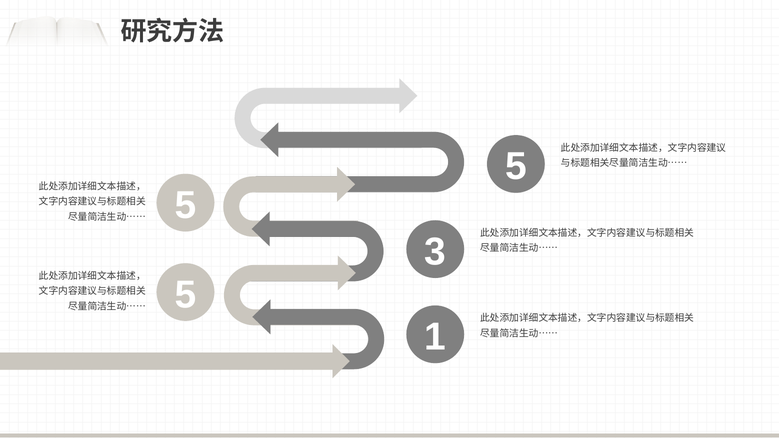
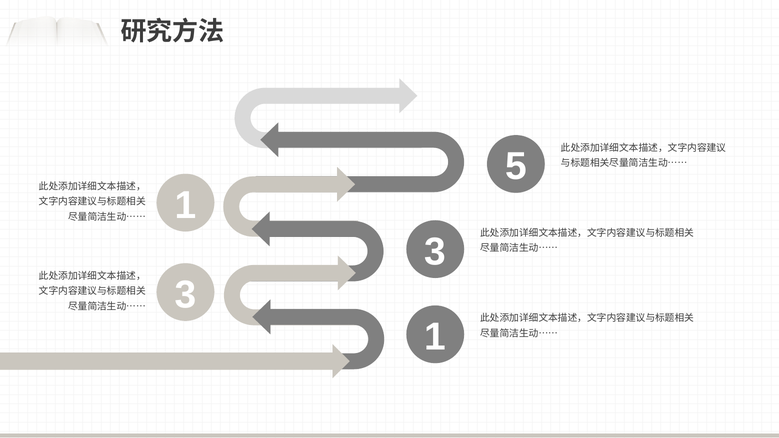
5: 5 -> 1 (185, 205)
5: 5 -> 3 (185, 295)
